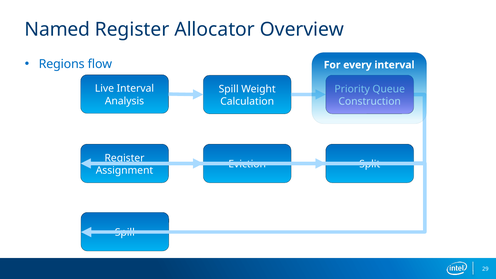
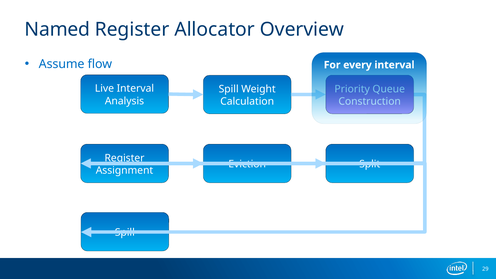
Regions: Regions -> Assume (62, 64)
